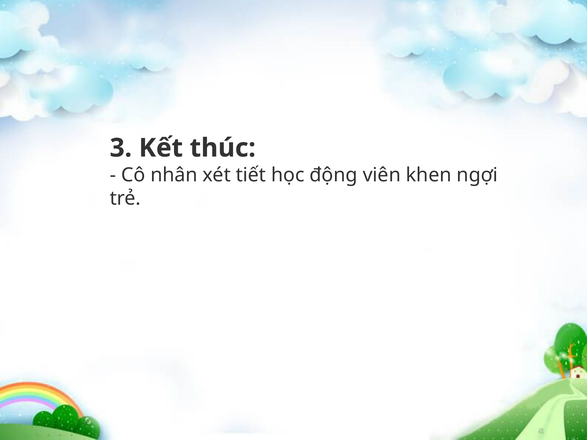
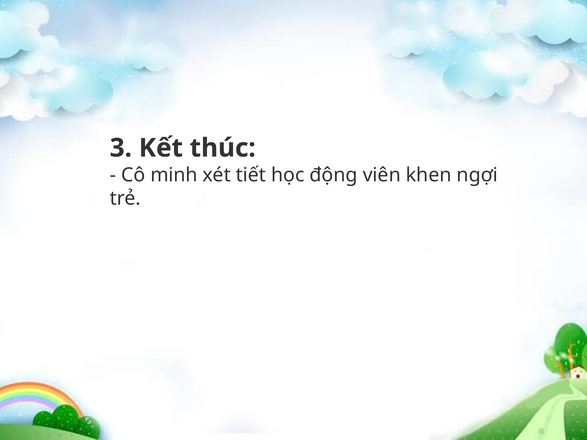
nhân: nhân -> minh (174, 175)
